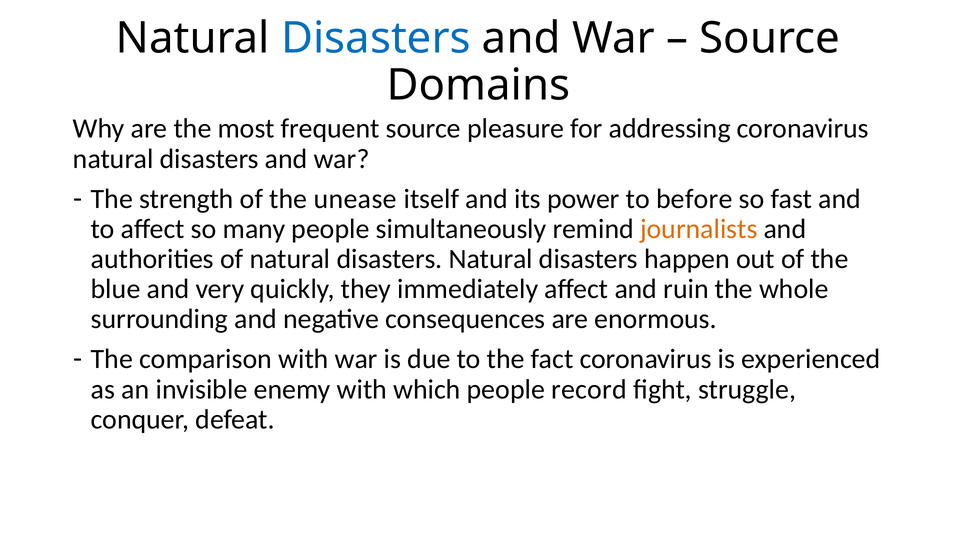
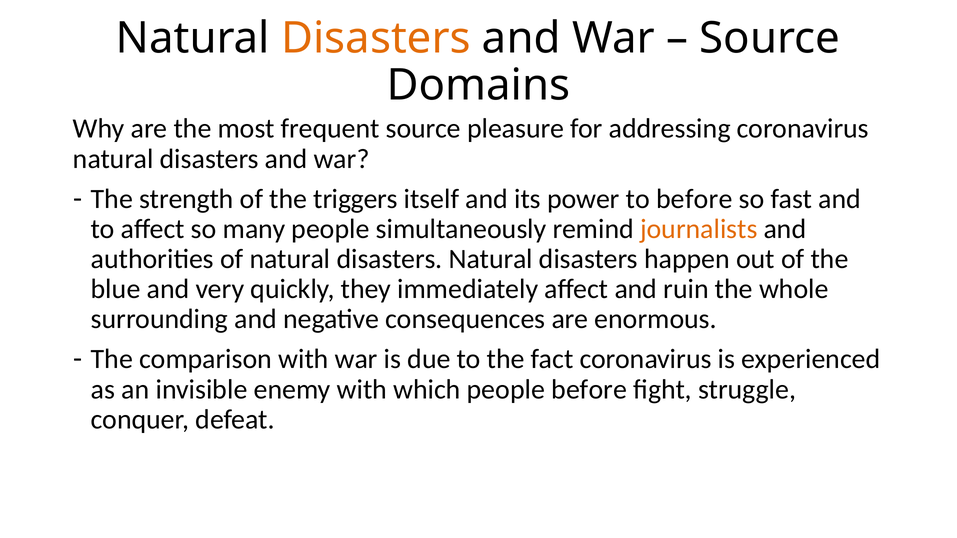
Disasters colour: blue -> orange (376, 38)
unease: unease -> triggers (356, 199)
people record: record -> before (589, 390)
